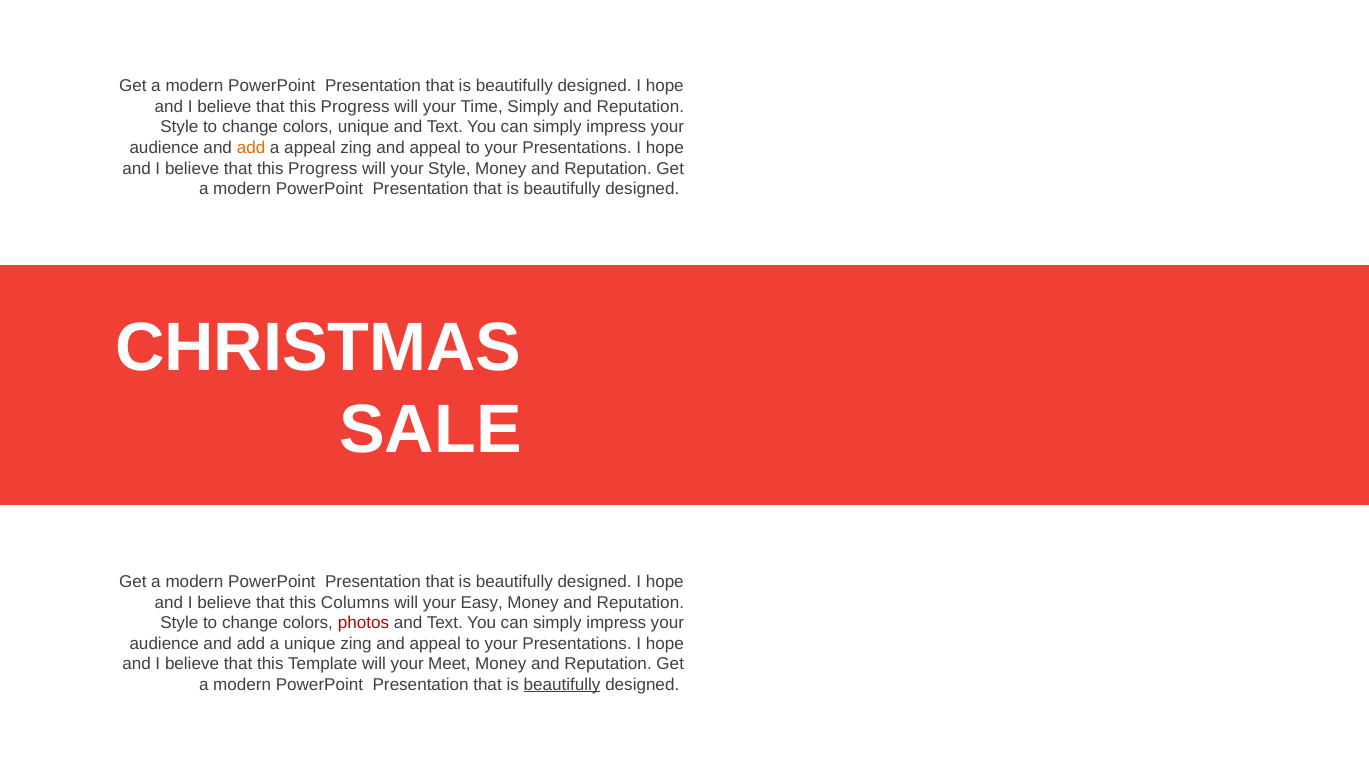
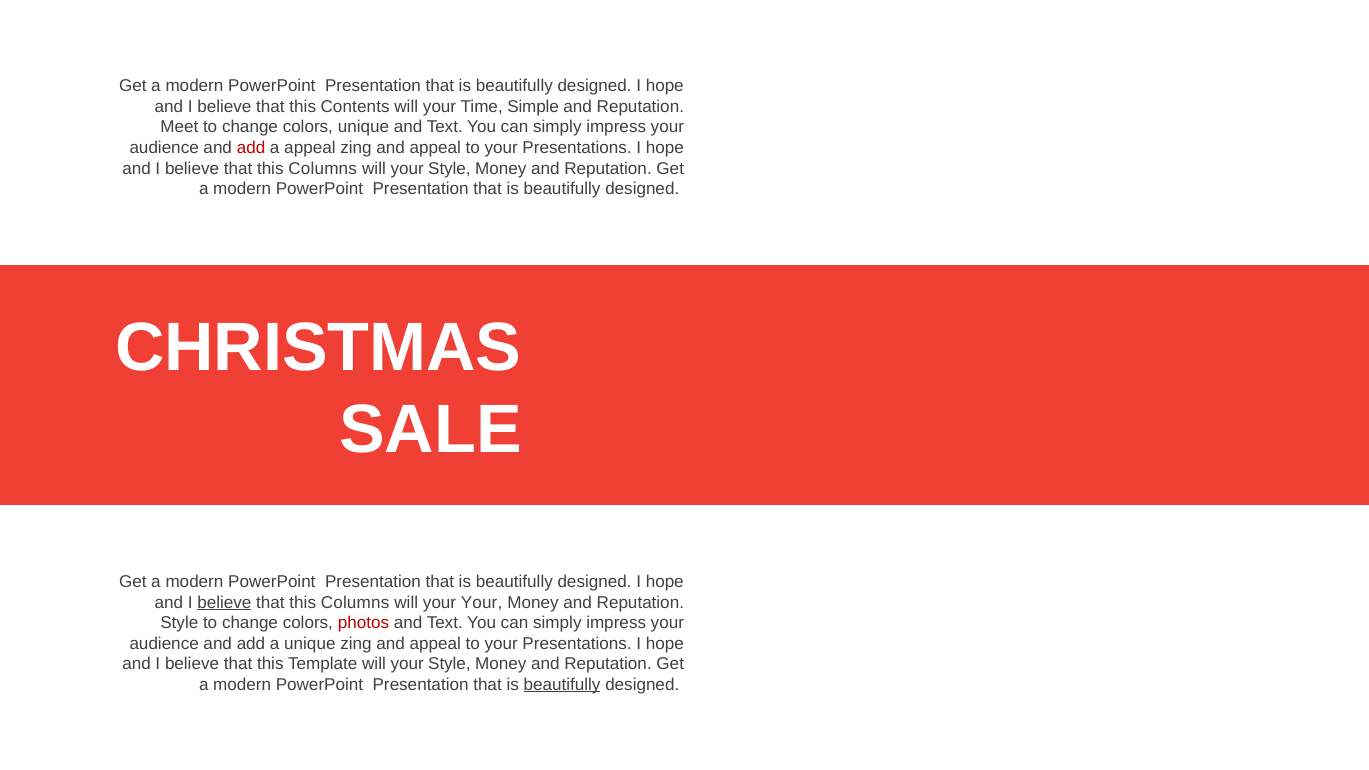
Progress: Progress -> Contents (355, 107)
Time Simply: Simply -> Simple (533, 107)
Style: Style -> Meet (179, 127)
add colour: orange -> red (251, 148)
Progress: Progress -> Columns (323, 168)
believe underline: none -> present (224, 602)
your Easy: Easy -> Your (482, 602)
Template will your Meet: Meet -> Style (449, 664)
